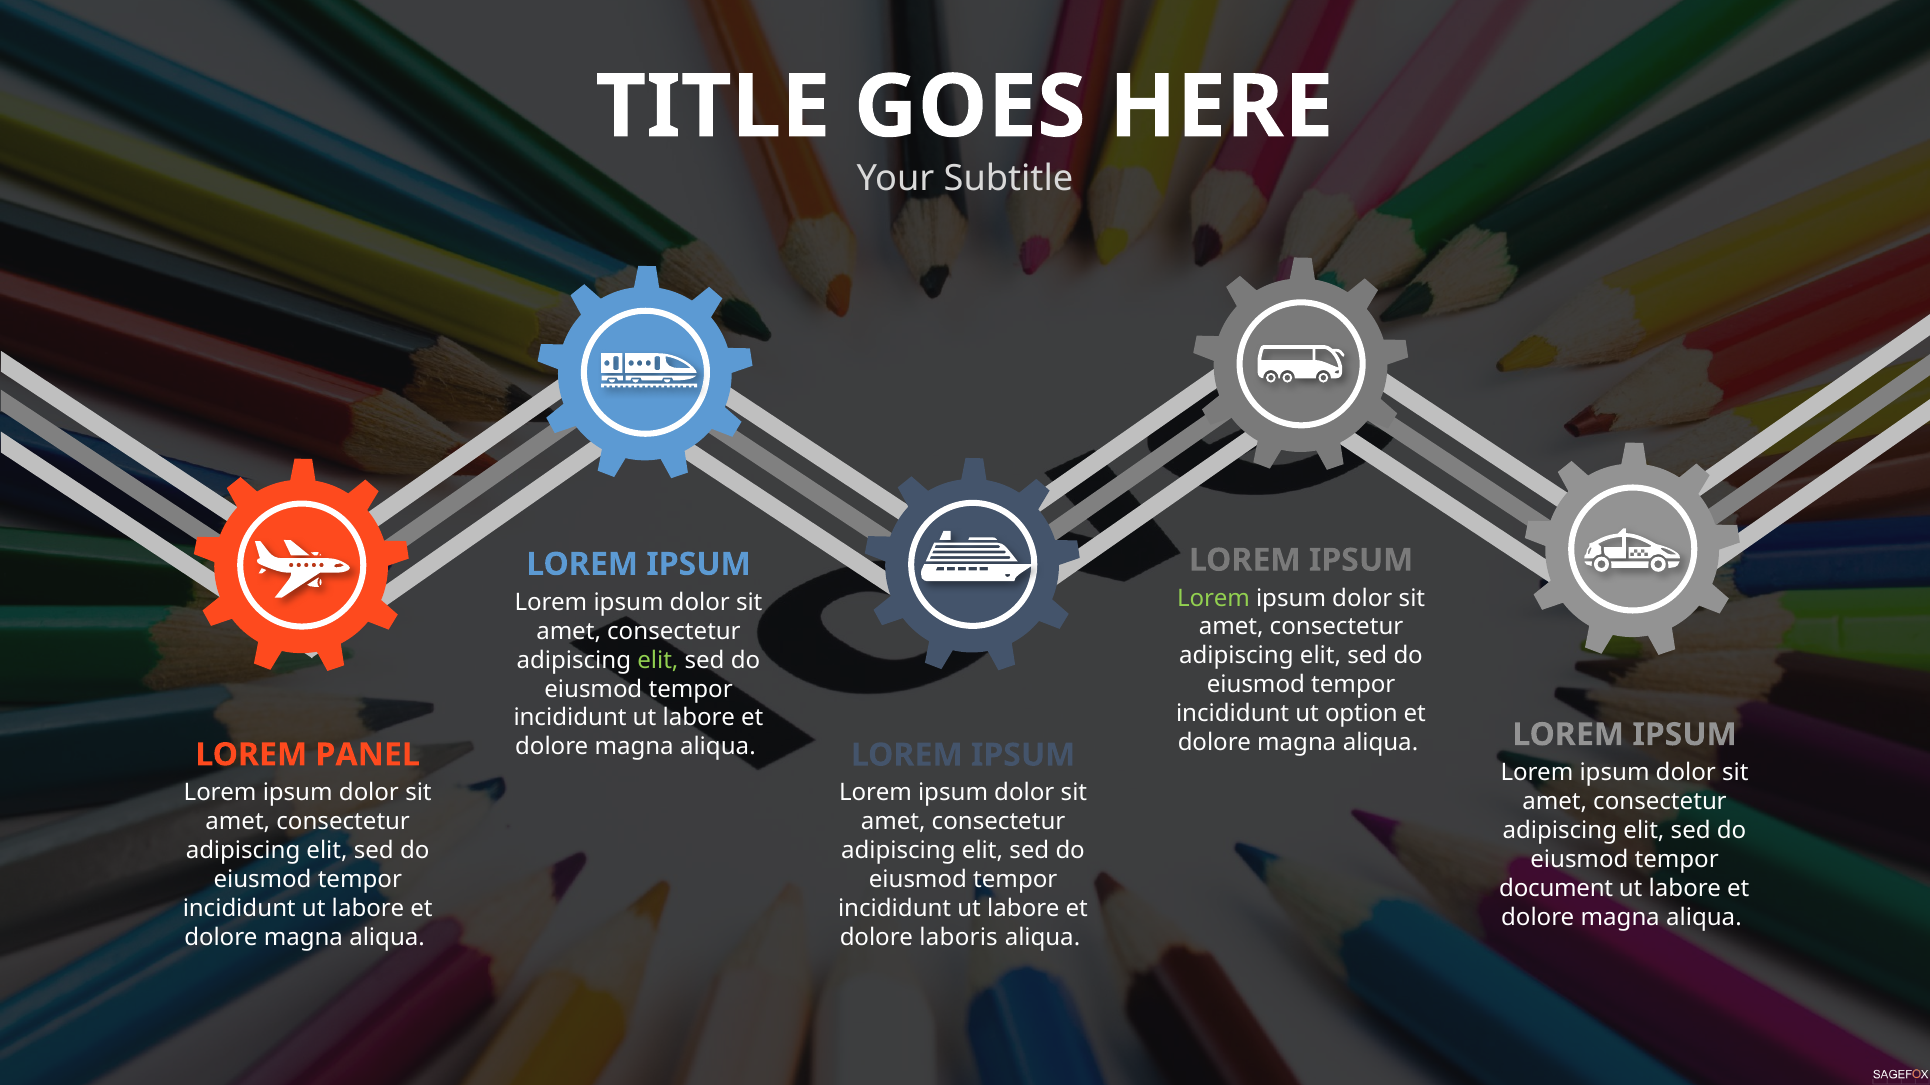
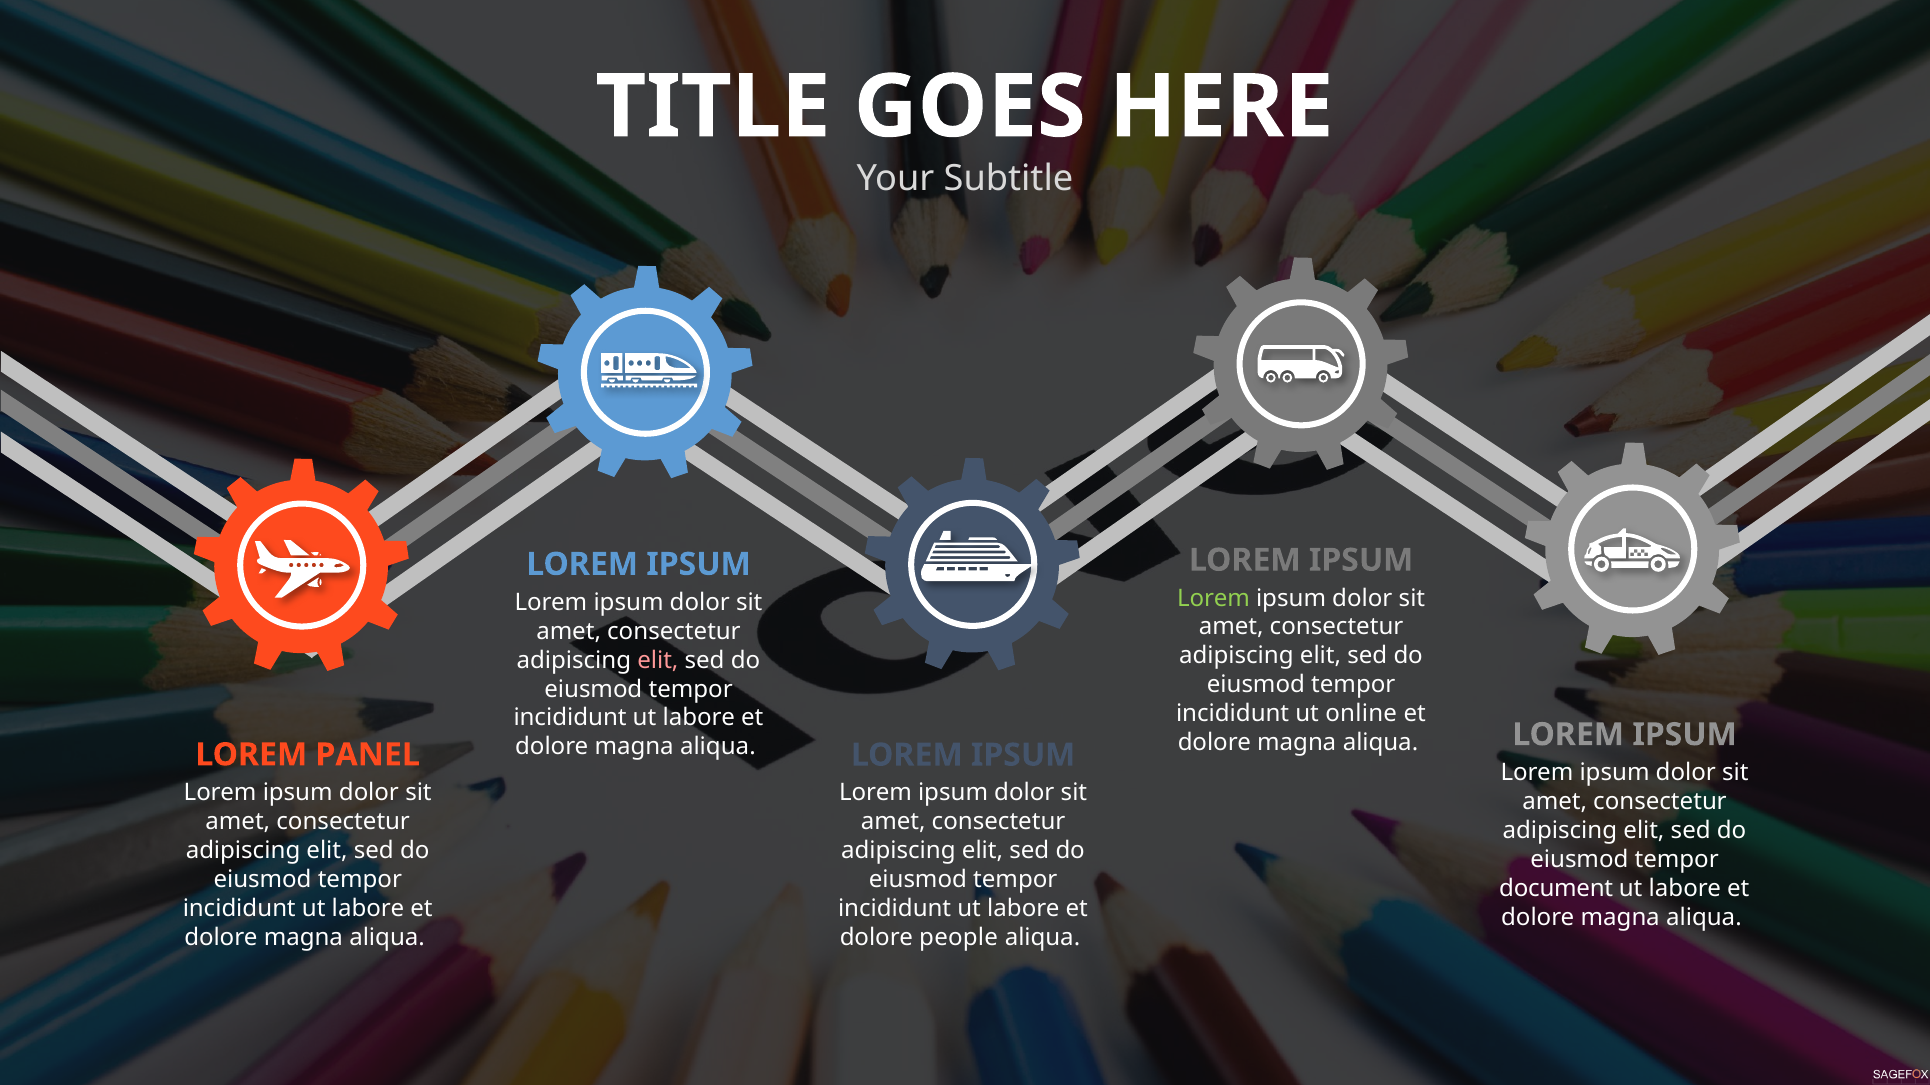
elit colour: light green -> pink (658, 661)
option: option -> online (1361, 714)
laboris: laboris -> people (959, 938)
